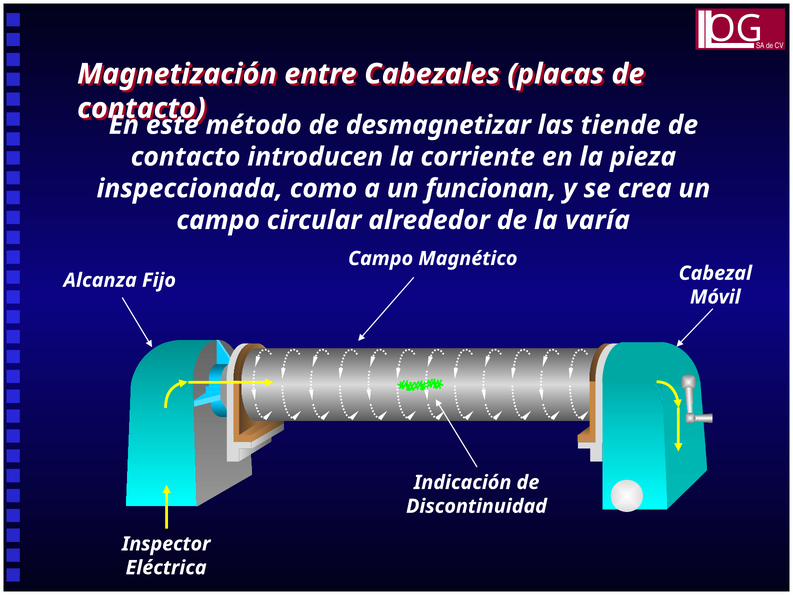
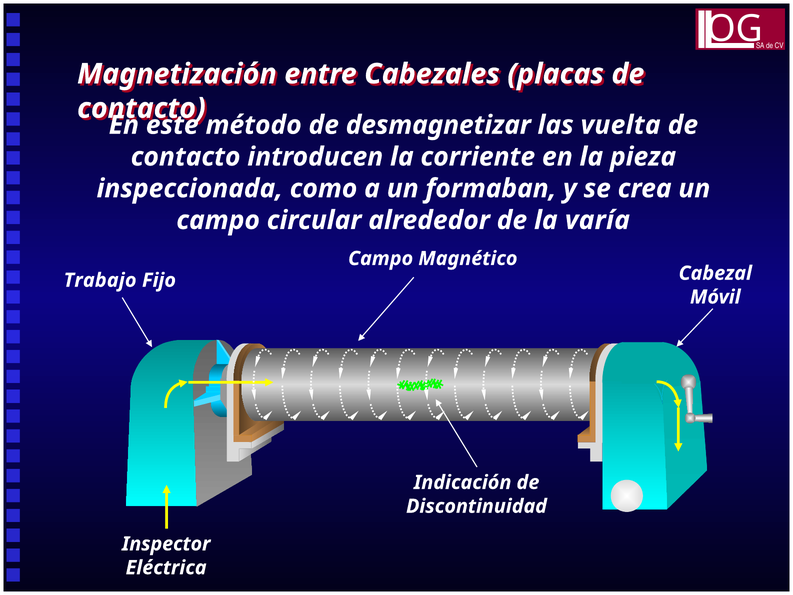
tiende: tiende -> vuelta (621, 125)
funcionan: funcionan -> formaban (491, 188)
Alcanza: Alcanza -> Trabajo (100, 280)
